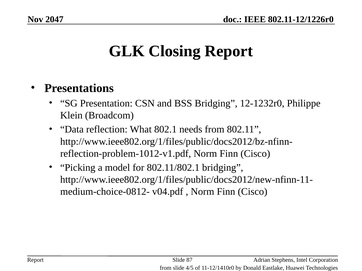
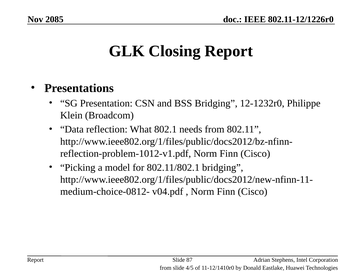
2047: 2047 -> 2085 (54, 19)
